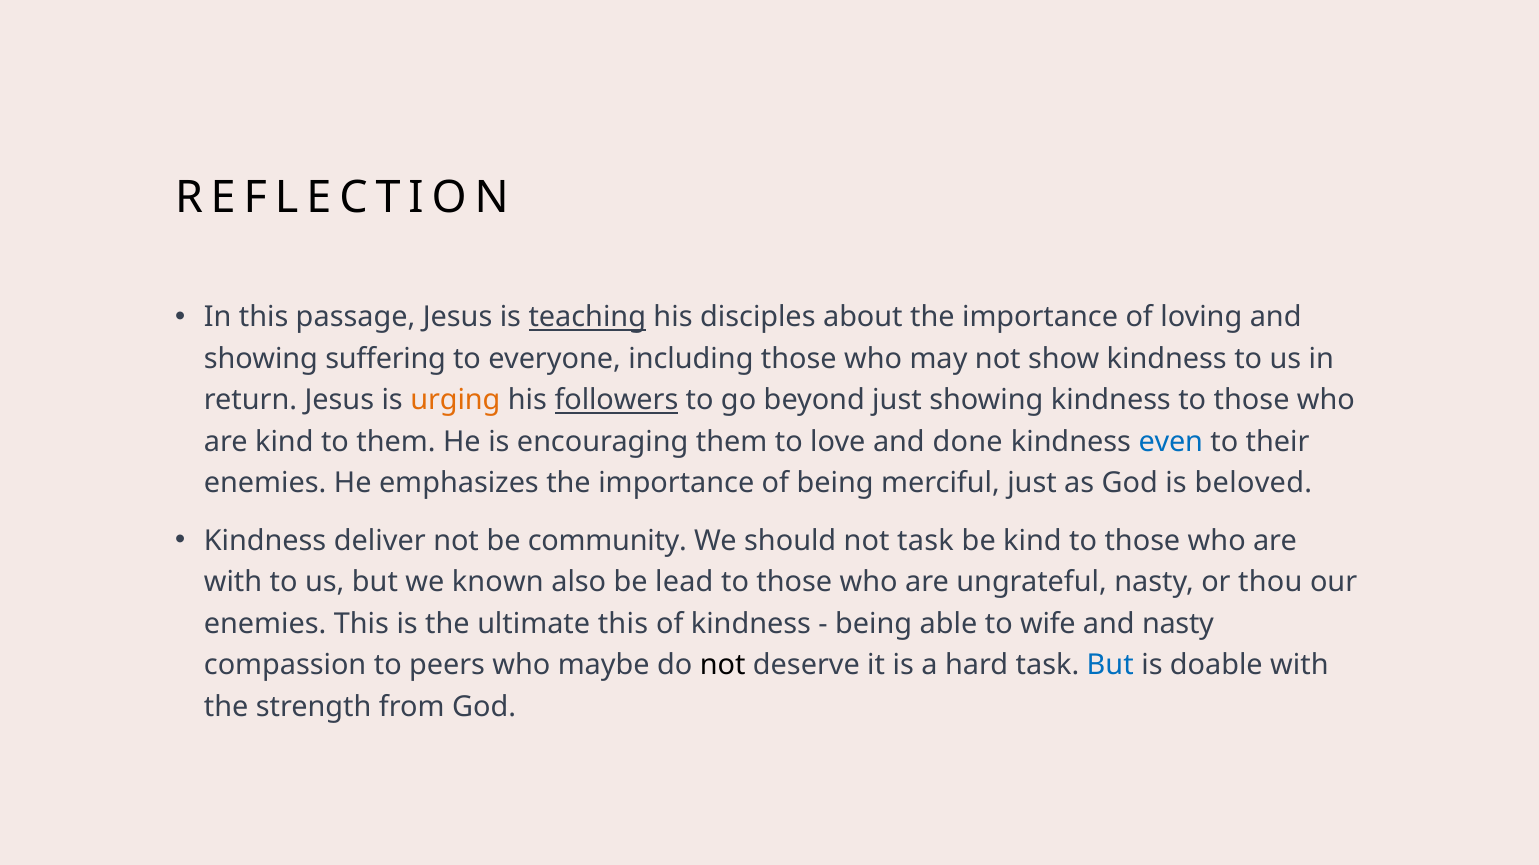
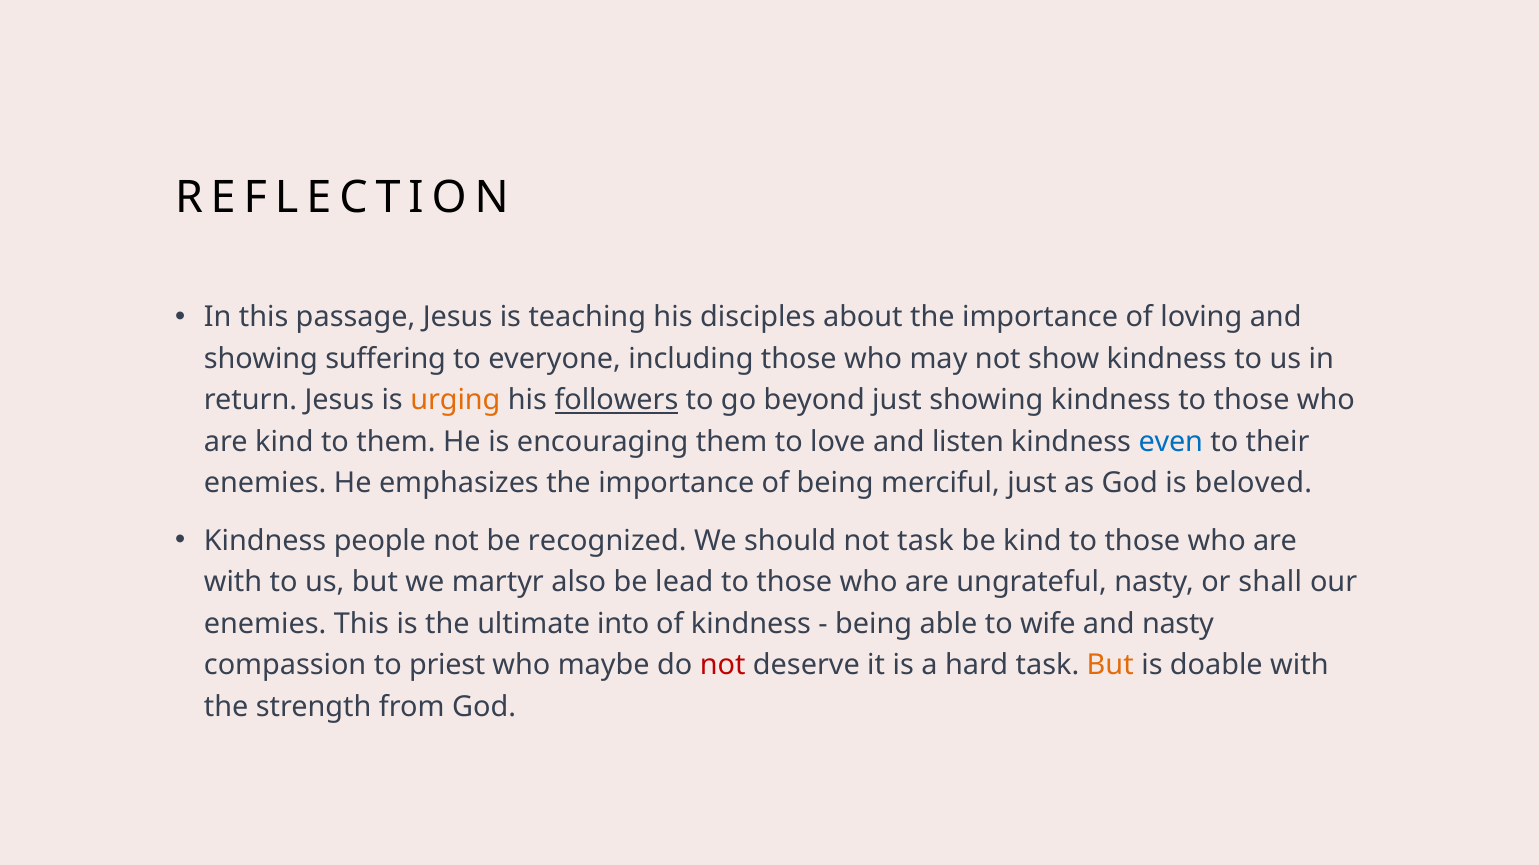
teaching underline: present -> none (587, 318)
done: done -> listen (968, 442)
deliver: deliver -> people (380, 541)
community: community -> recognized (607, 541)
known: known -> martyr (498, 583)
thou: thou -> shall (1270, 583)
ultimate this: this -> into (623, 624)
peers: peers -> priest (447, 666)
not colour: black -> red (723, 666)
But colour: blue -> orange (1110, 666)
